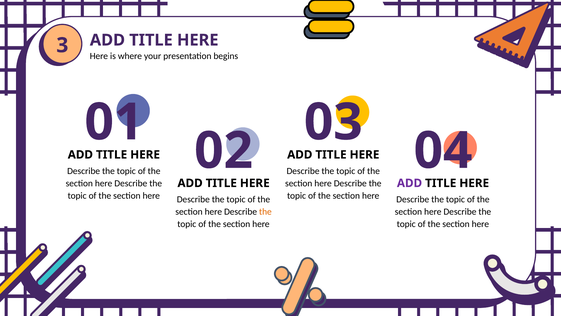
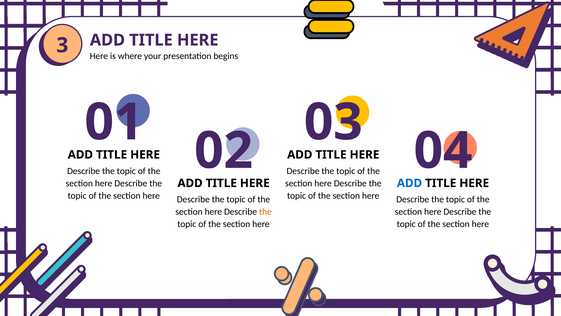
ADD colour: purple -> blue (410, 183)
